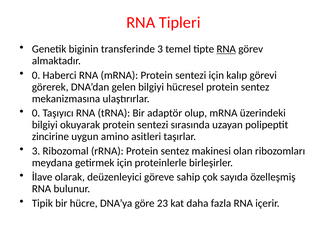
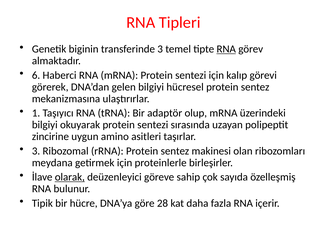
0: 0 -> 6 (36, 75)
0: 0 -> 1 (36, 113)
olarak underline: none -> present (70, 177)
23: 23 -> 28 (162, 203)
